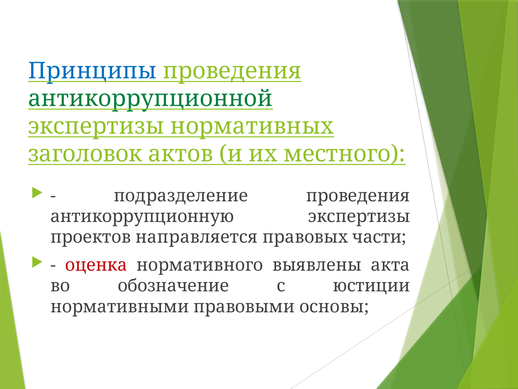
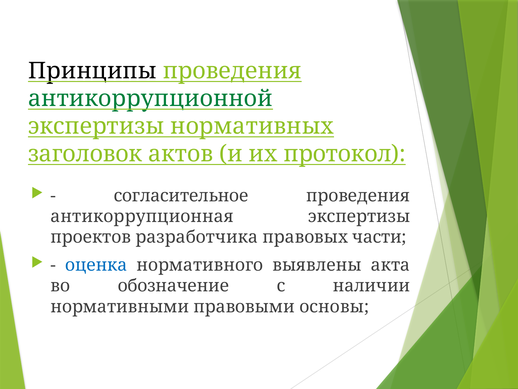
Принципы colour: blue -> black (92, 71)
местного: местного -> протокол (345, 154)
подразделение: подразделение -> согласительное (181, 195)
антикоррупционную: антикоррупционную -> антикоррупционная (142, 216)
направляется: направляется -> разработчика (197, 237)
оценка colour: red -> blue (96, 265)
юстиции: юстиции -> наличии (372, 286)
